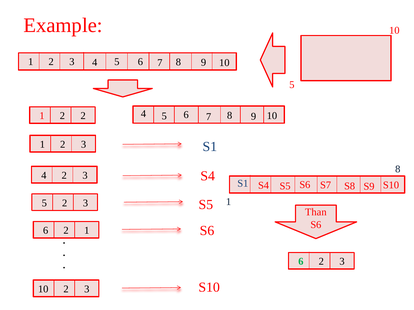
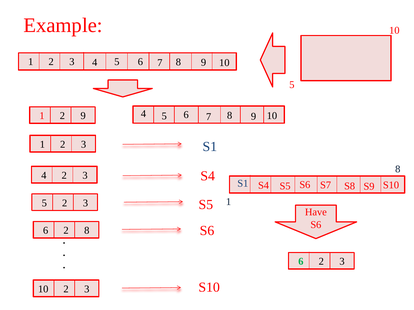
2 2: 2 -> 9 (83, 116)
Than: Than -> Have (316, 213)
6 2 1: 1 -> 8 (87, 231)
